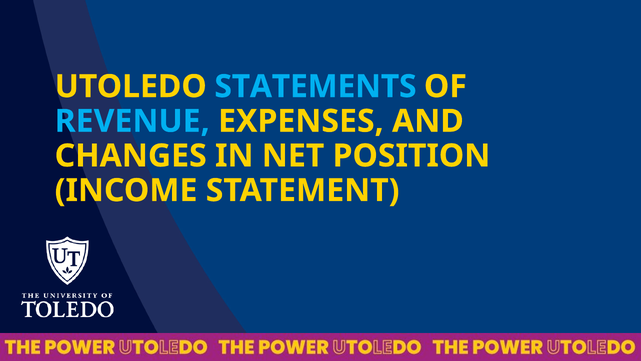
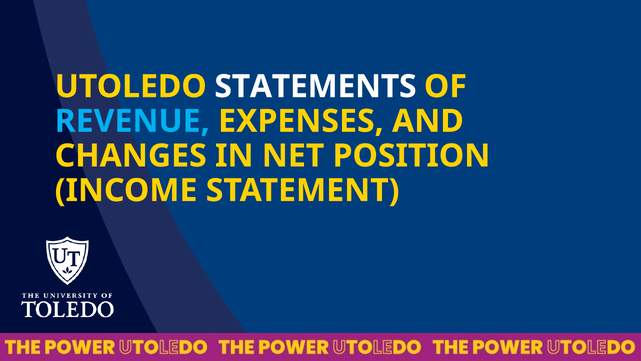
STATEMENTS colour: light blue -> white (315, 86)
